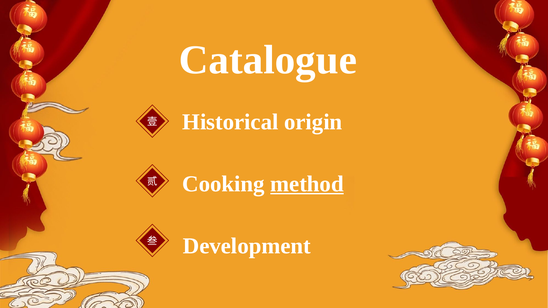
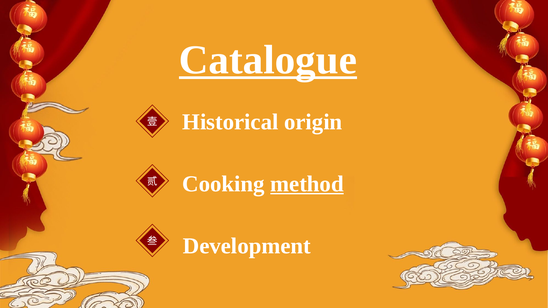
Catalogue underline: none -> present (268, 60)
